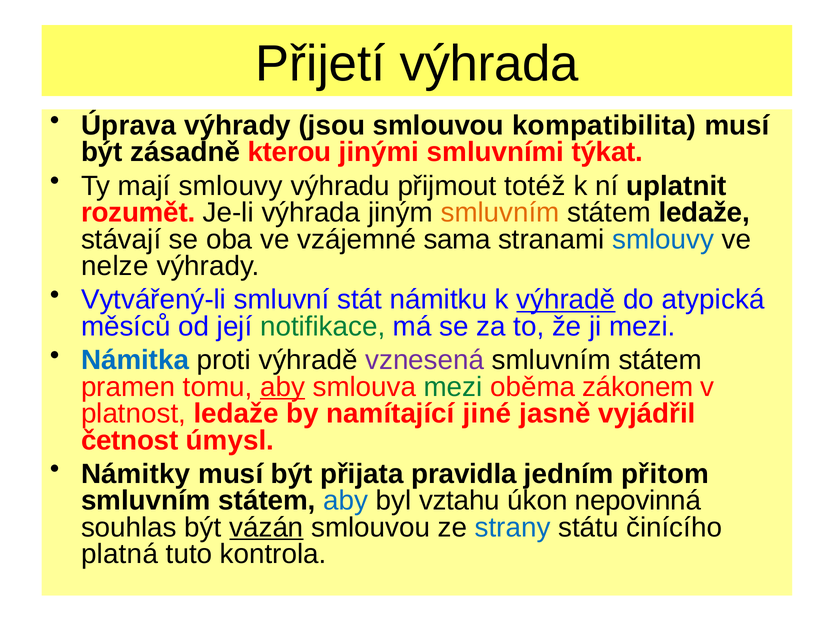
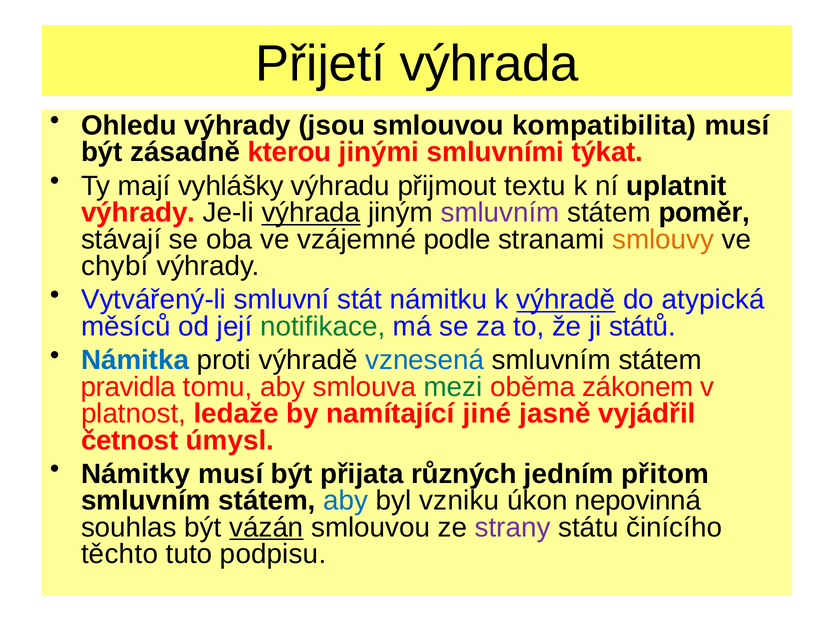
Úprava: Úprava -> Ohledu (129, 125)
mají smlouvy: smlouvy -> vyhlášky (231, 186)
totéž: totéž -> textu (535, 186)
rozumět: rozumět -> výhrady (138, 212)
výhrada underline: none -> present (311, 212)
smluvním colour: orange -> purple (500, 212)
státem ledaže: ledaže -> poměr (704, 212)
sama: sama -> podle (457, 239)
smlouvy colour: blue -> orange (663, 239)
nelze: nelze -> chybí (115, 266)
ji mezi: mezi -> států (642, 326)
vznesená colour: purple -> blue (425, 360)
pramen: pramen -> pravidla (128, 387)
aby underline: present -> none (283, 387)
pravidla: pravidla -> různých (464, 474)
vztahu: vztahu -> vzniku (459, 500)
strany colour: blue -> purple (513, 527)
platná: platná -> těchto (119, 554)
kontrola: kontrola -> podpisu (273, 554)
